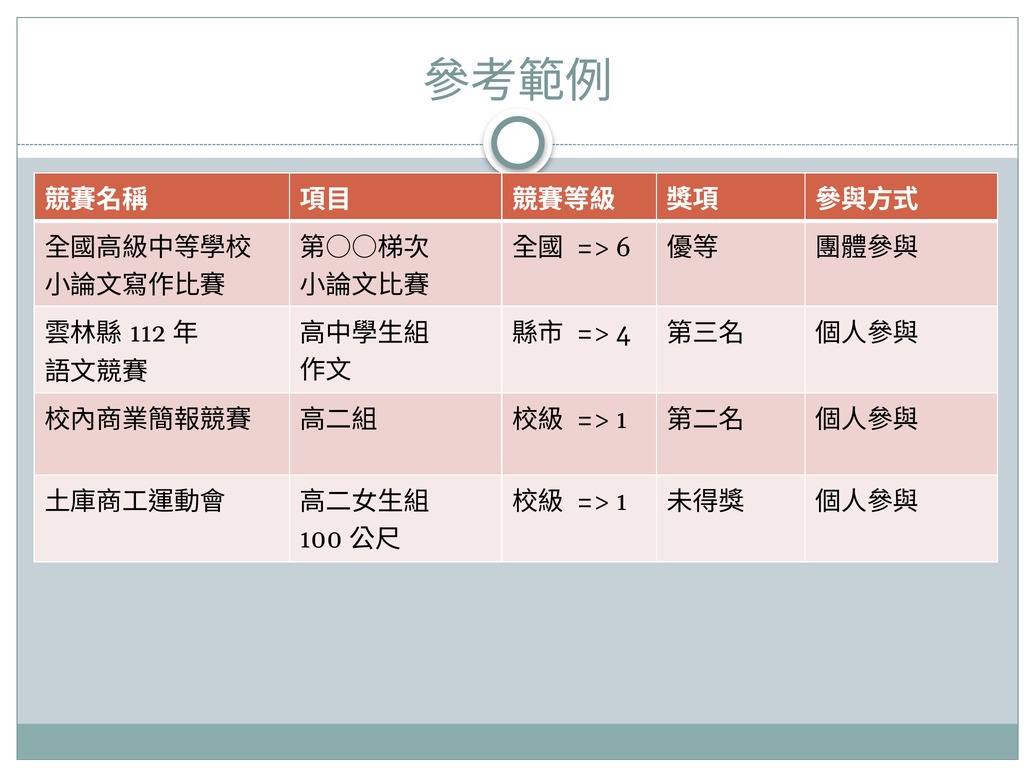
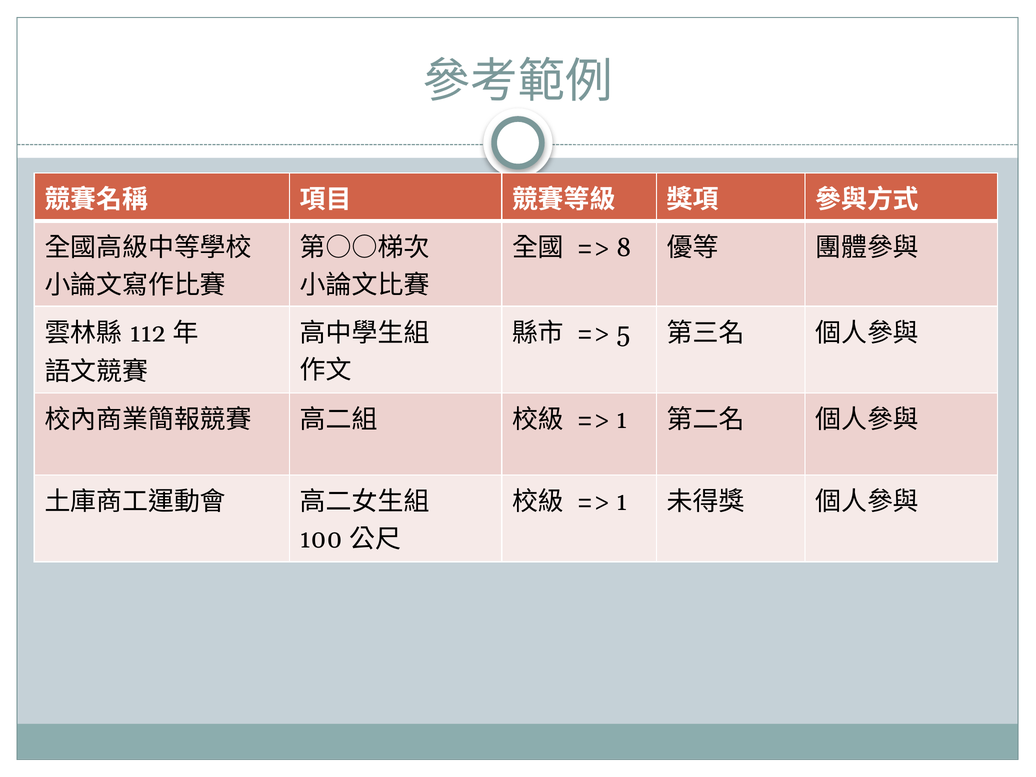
6: 6 -> 8 (624, 248)
4: 4 -> 5 (624, 333)
